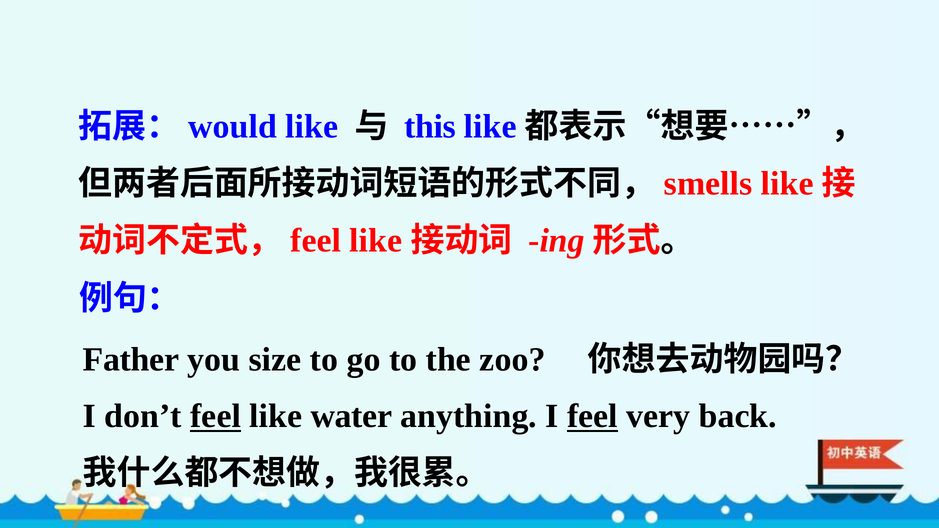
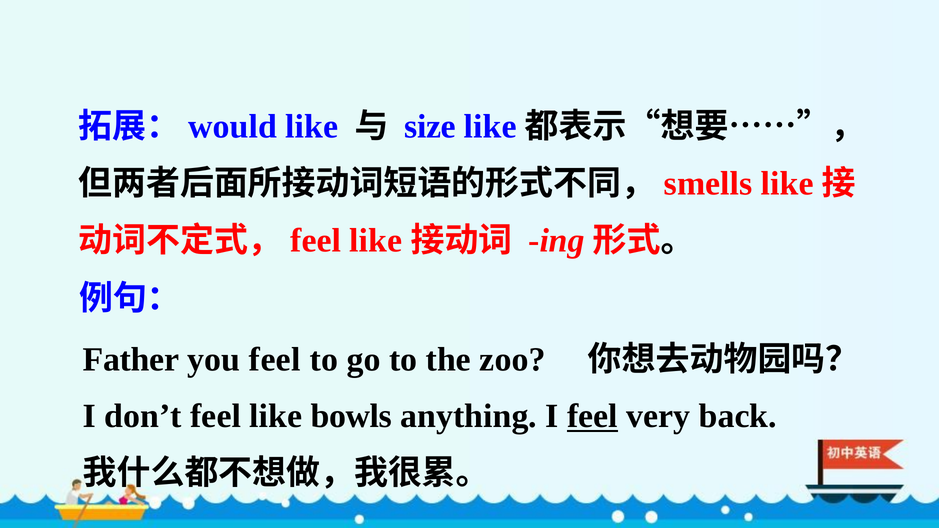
this: this -> size (430, 127)
you size: size -> feel (275, 359)
feel underline: present -> none (216, 416)
water: water -> bowls (351, 416)
